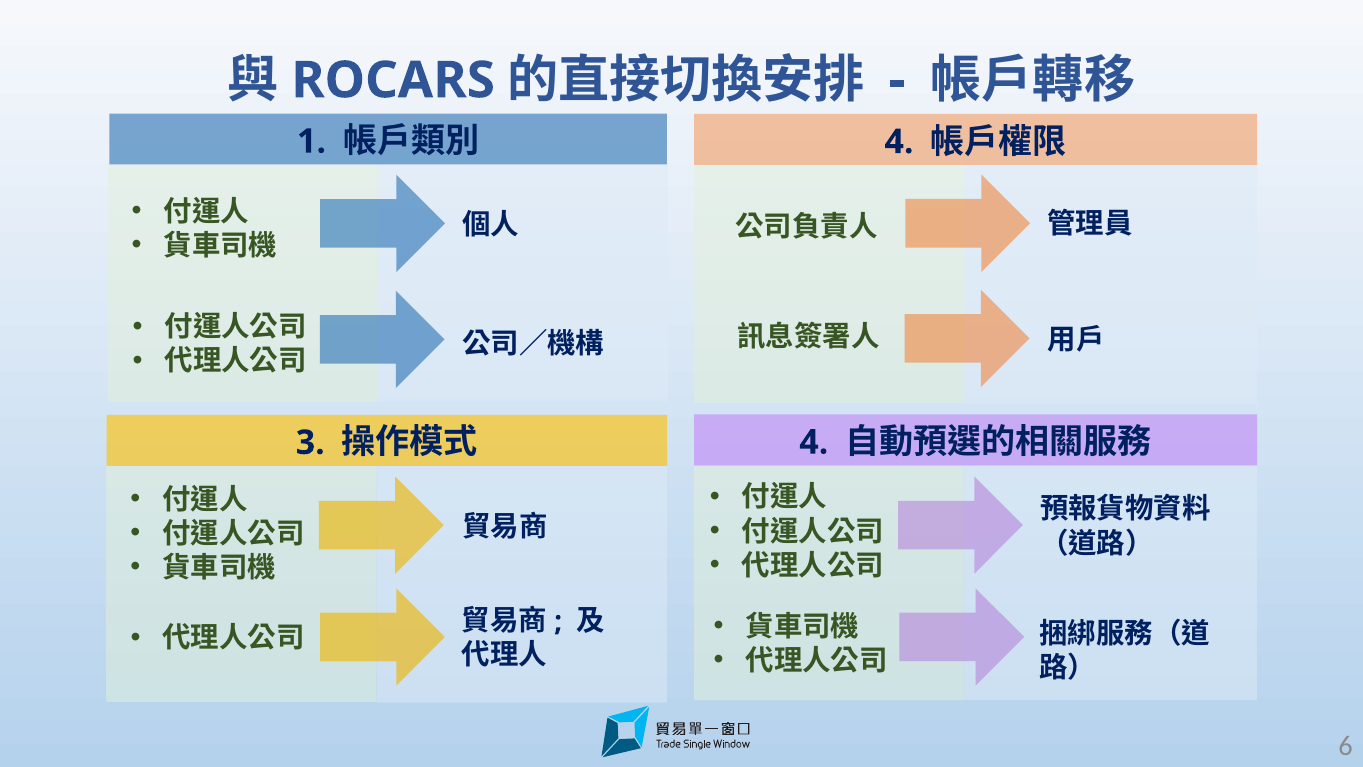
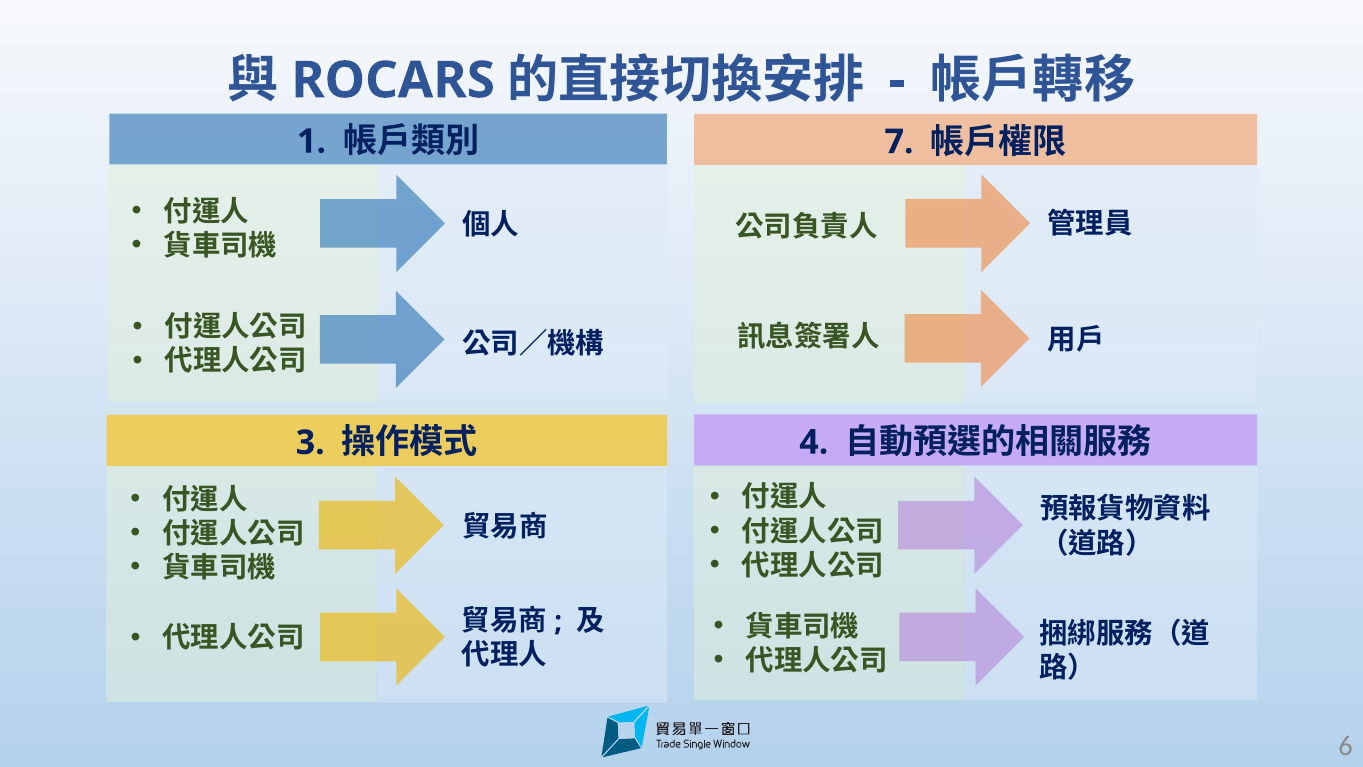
4: 4 -> 7 (899, 142)
